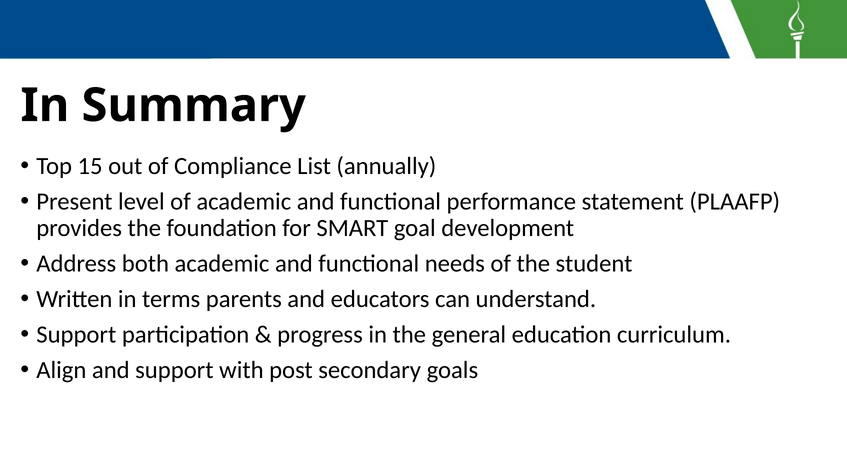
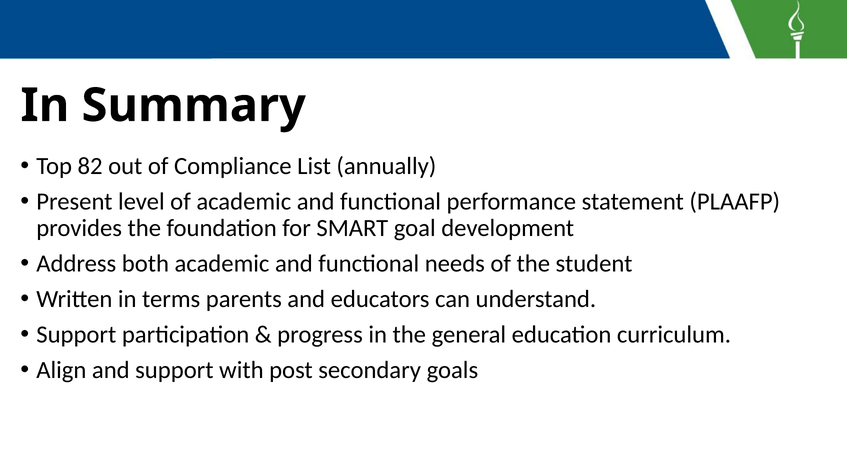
15: 15 -> 82 (90, 166)
